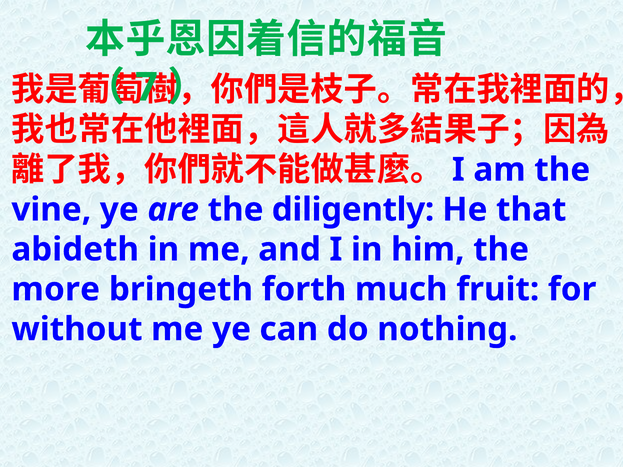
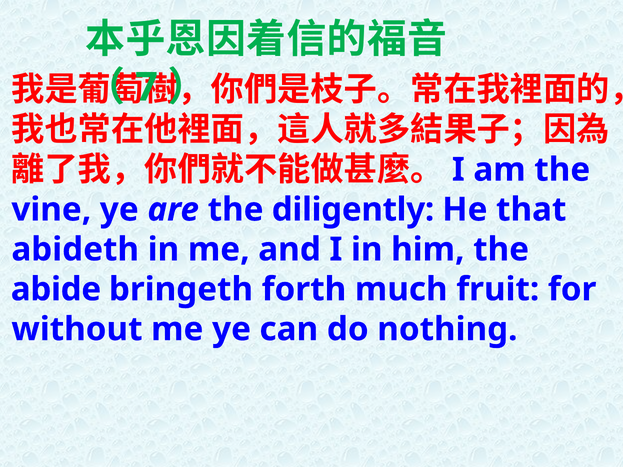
more: more -> abide (56, 289)
